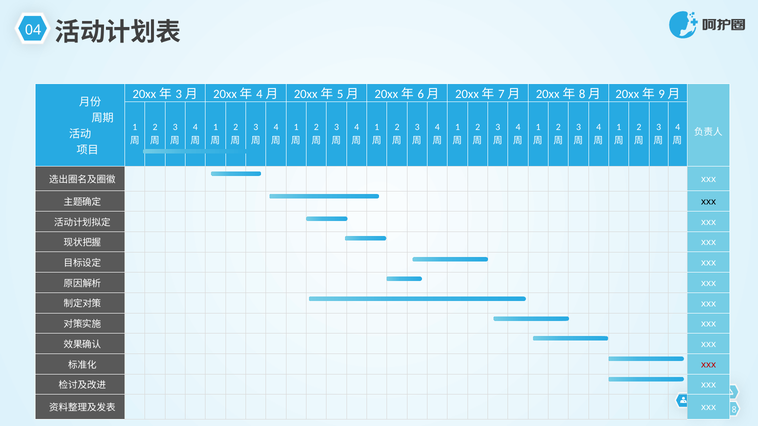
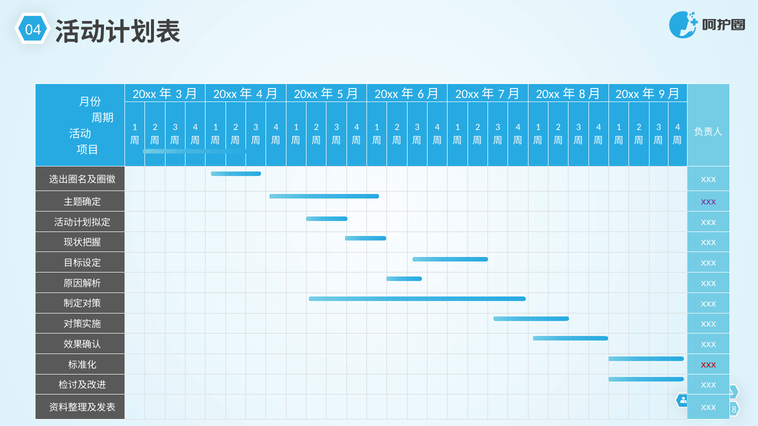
xxx colour: black -> purple (709, 202)
